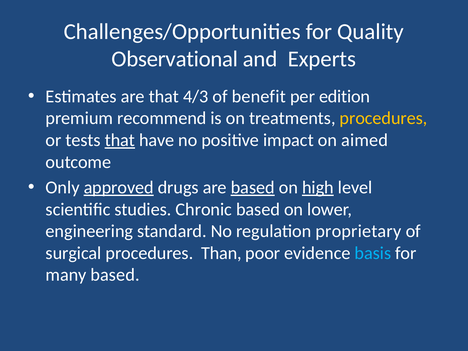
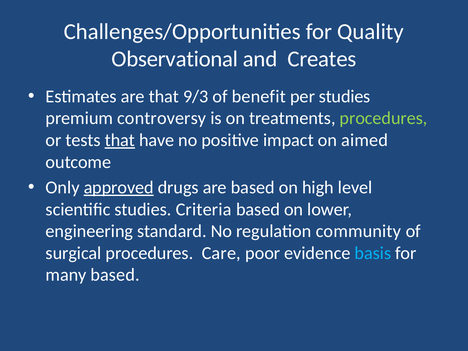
Experts: Experts -> Creates (322, 59)
4/3: 4/3 -> 9/3 (196, 96)
per edition: edition -> studies (345, 96)
recommend: recommend -> controversy (162, 118)
procedures colour: yellow -> light green (384, 118)
based underline: present -> none (253, 187)
high underline: present -> none (318, 187)
Chronic: Chronic -> Criteria (204, 209)
proprietary: proprietary -> community (358, 231)
Than: Than -> Care (221, 253)
